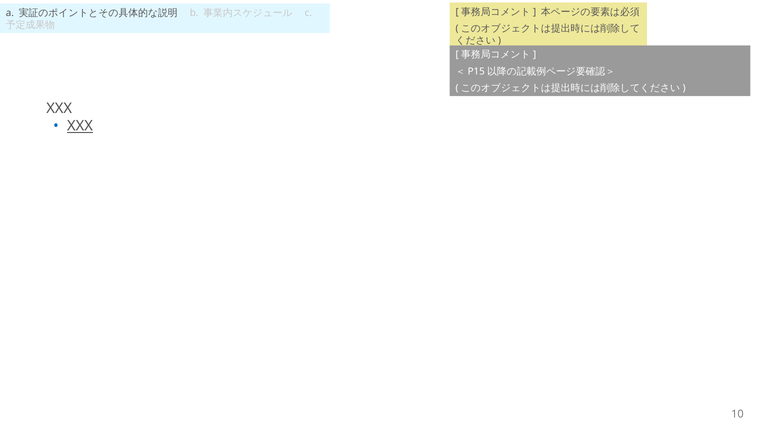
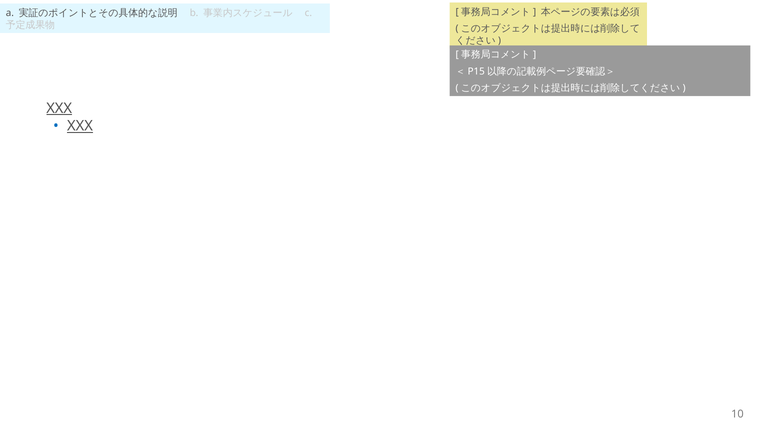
XXX underline: none -> present (59, 108)
